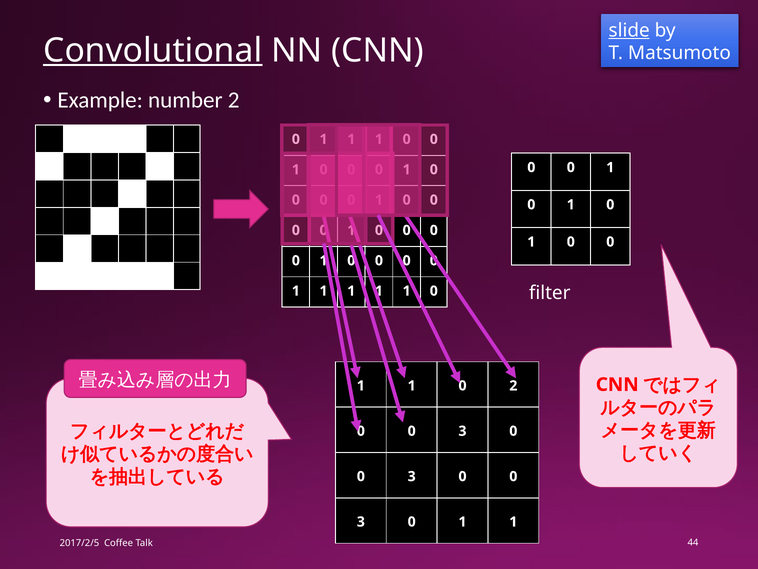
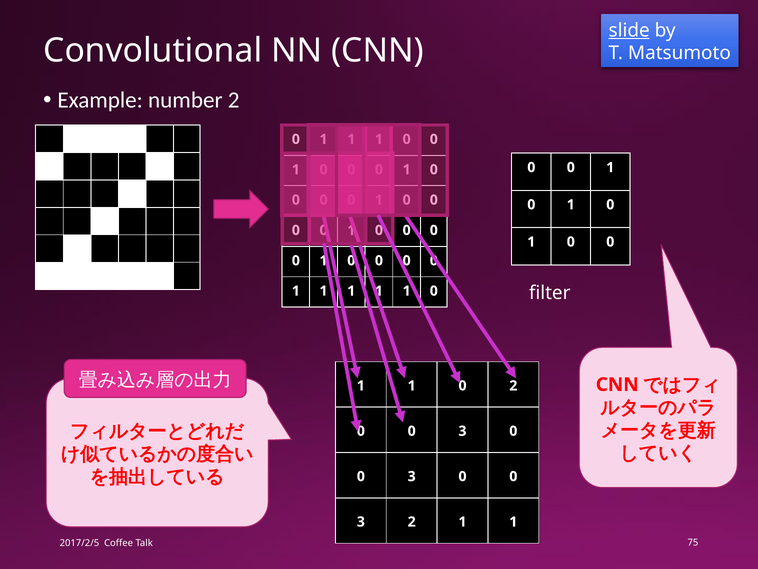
Convolutional underline: present -> none (153, 51)
0: 0 -> 2 (412, 521)
44: 44 -> 75 (693, 542)
